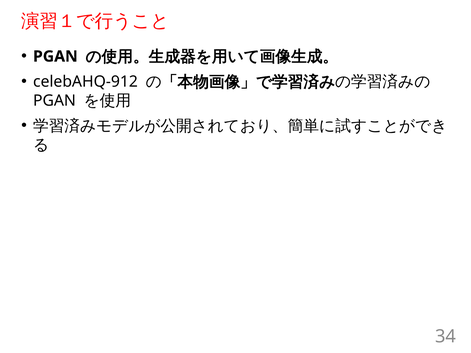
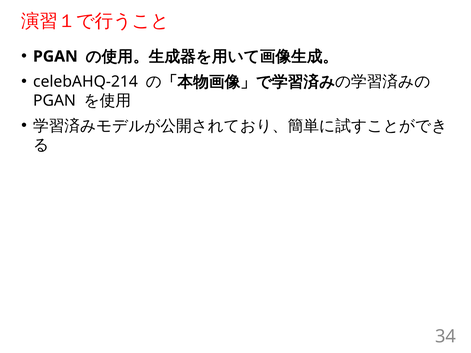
celebAHQ-912: celebAHQ-912 -> celebAHQ-214 (85, 82)
